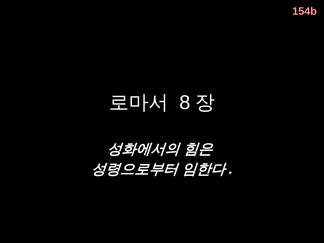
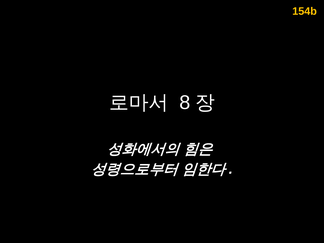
154b colour: pink -> yellow (305, 11)
